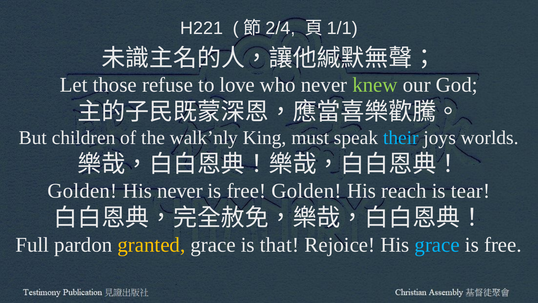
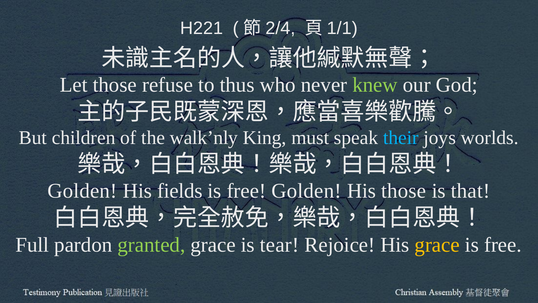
love: love -> thus (237, 85)
His never: never -> fields (180, 191)
His reach: reach -> those (404, 191)
tear: tear -> that (470, 191)
granted colour: yellow -> light green (151, 244)
that: that -> tear (280, 244)
grace colour: light blue -> yellow (437, 244)
